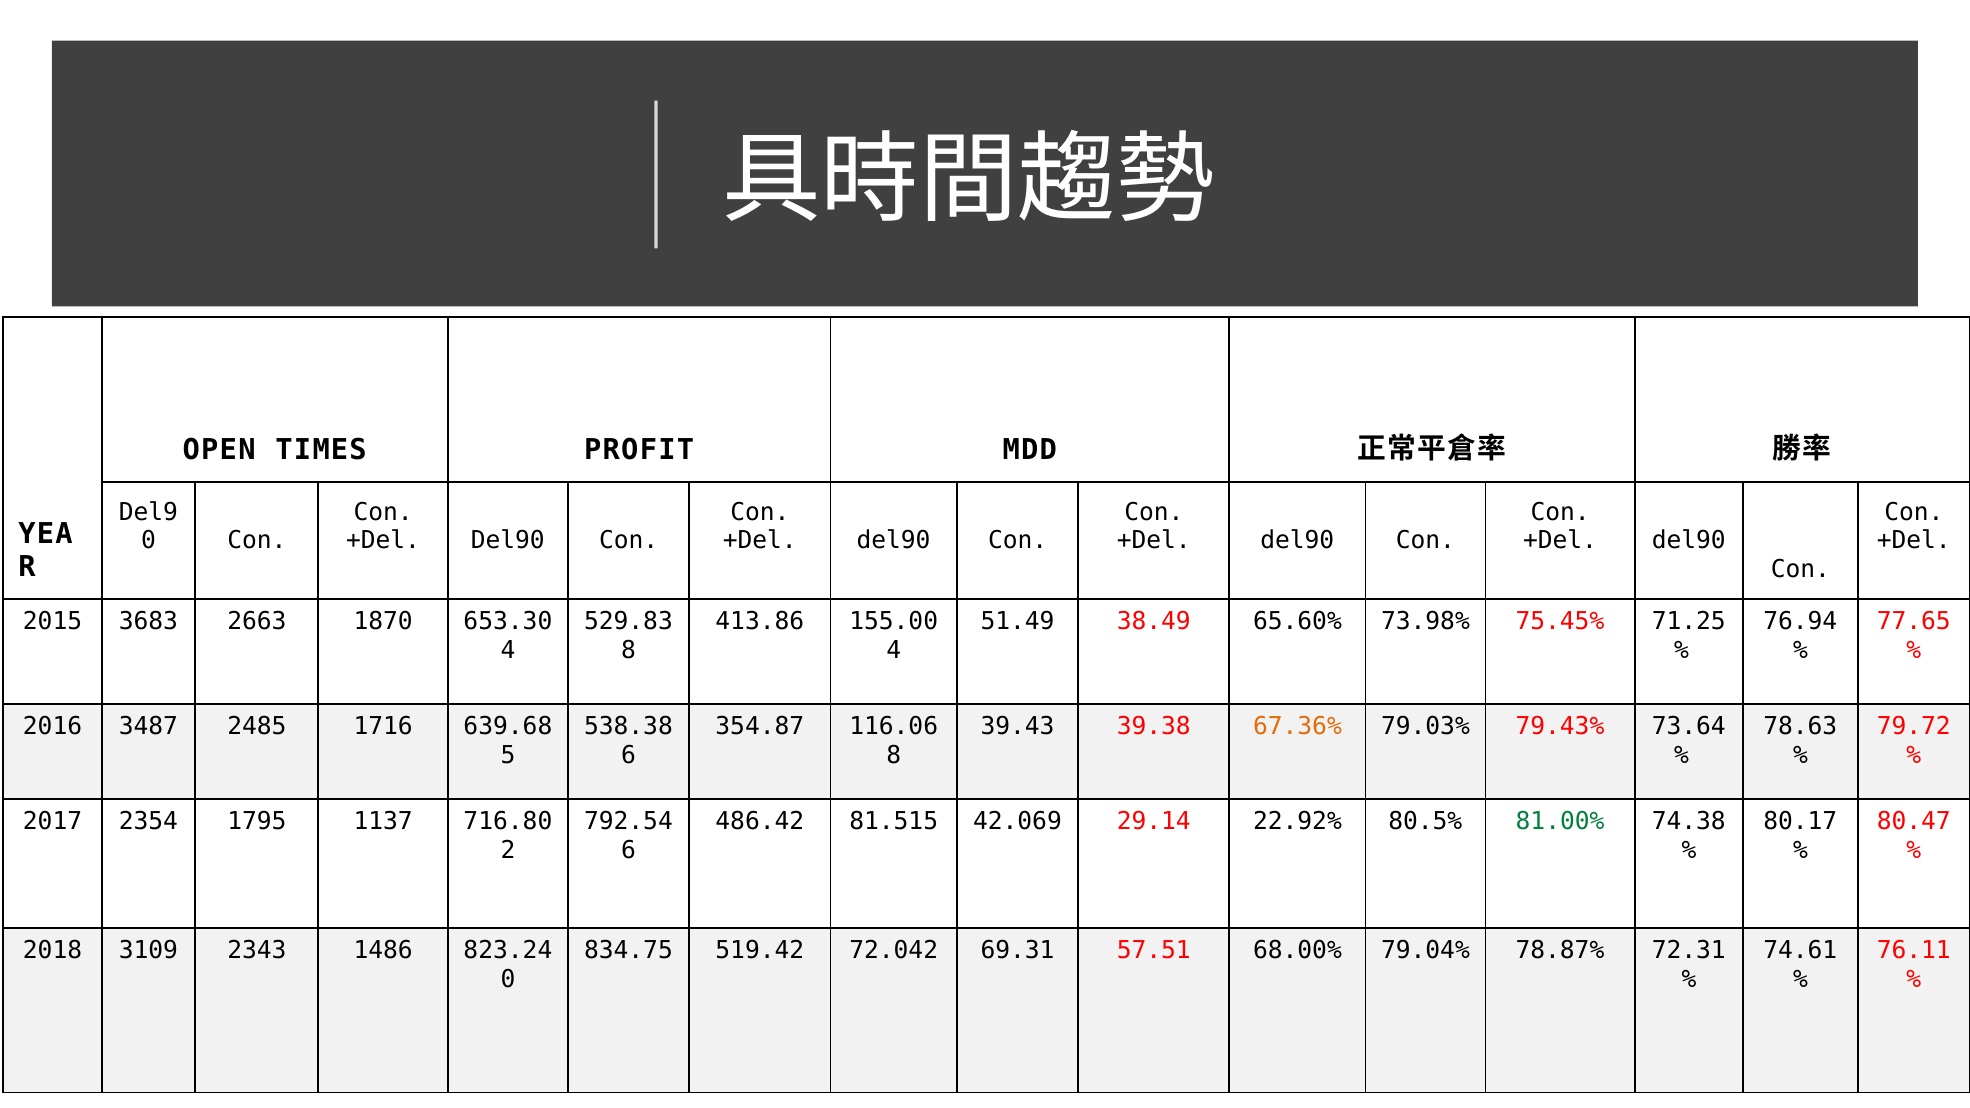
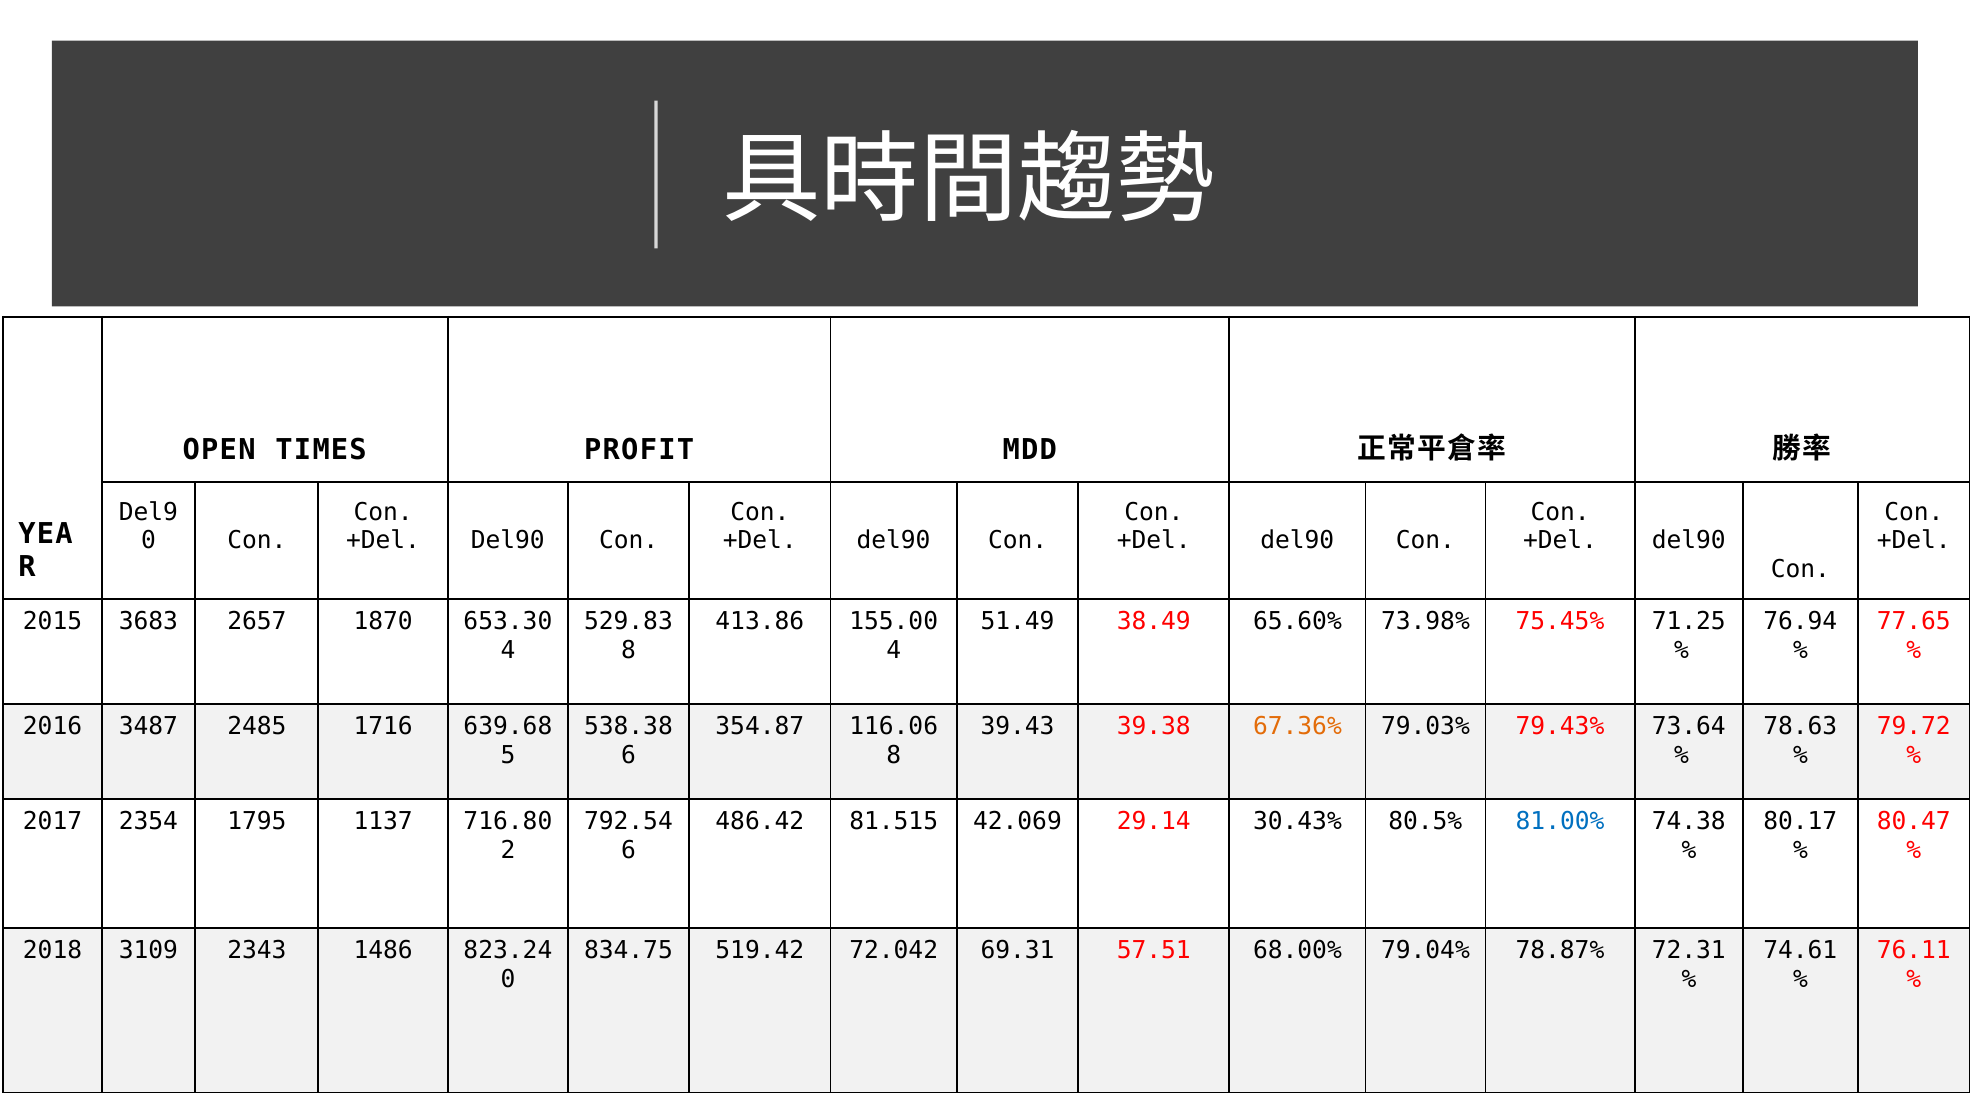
2663: 2663 -> 2657 (257, 621)
22.92%: 22.92% -> 30.43% (1297, 821)
81.00% colour: green -> blue (1560, 821)
